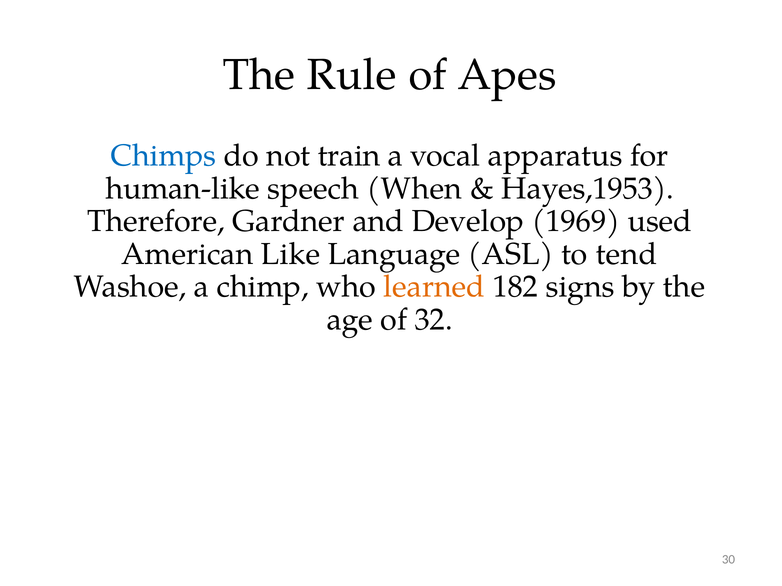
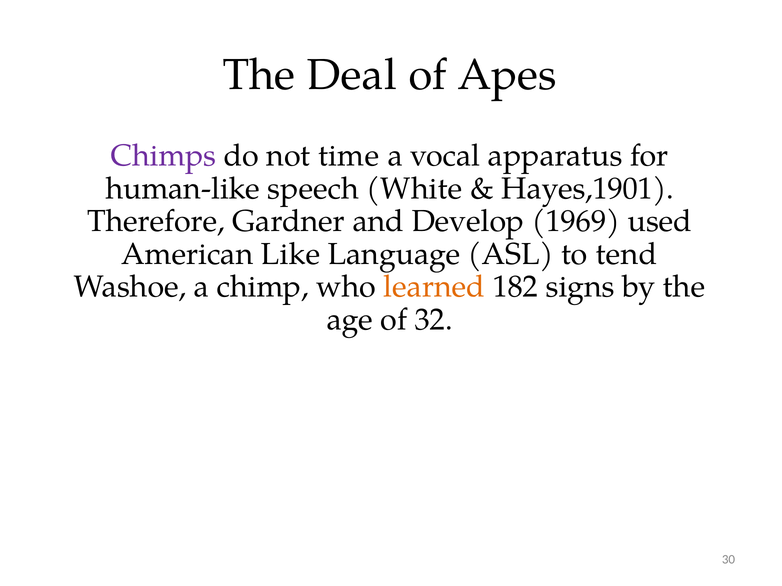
Rule: Rule -> Deal (352, 75)
Chimps colour: blue -> purple (164, 156)
train: train -> time (349, 156)
When: When -> White (414, 189)
Hayes,1953: Hayes,1953 -> Hayes,1901 (588, 189)
